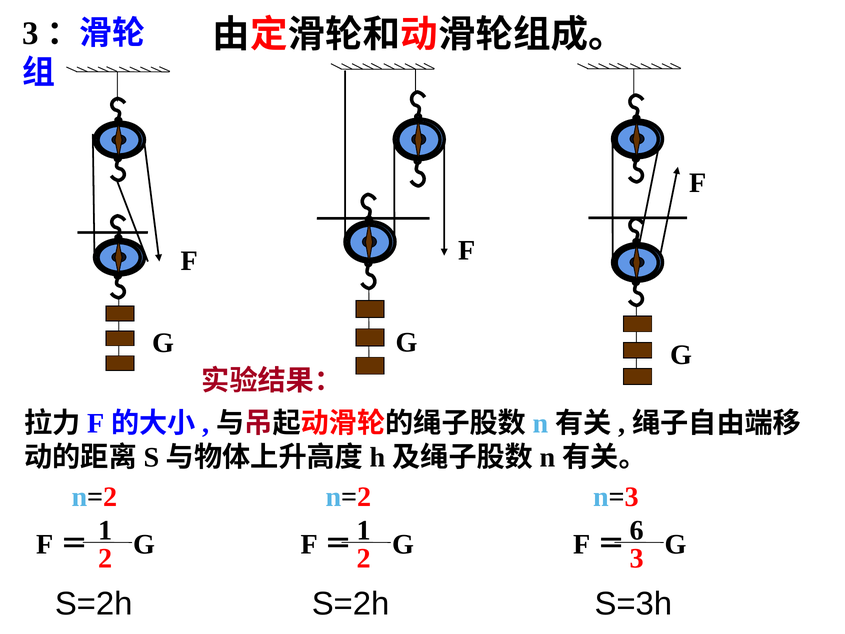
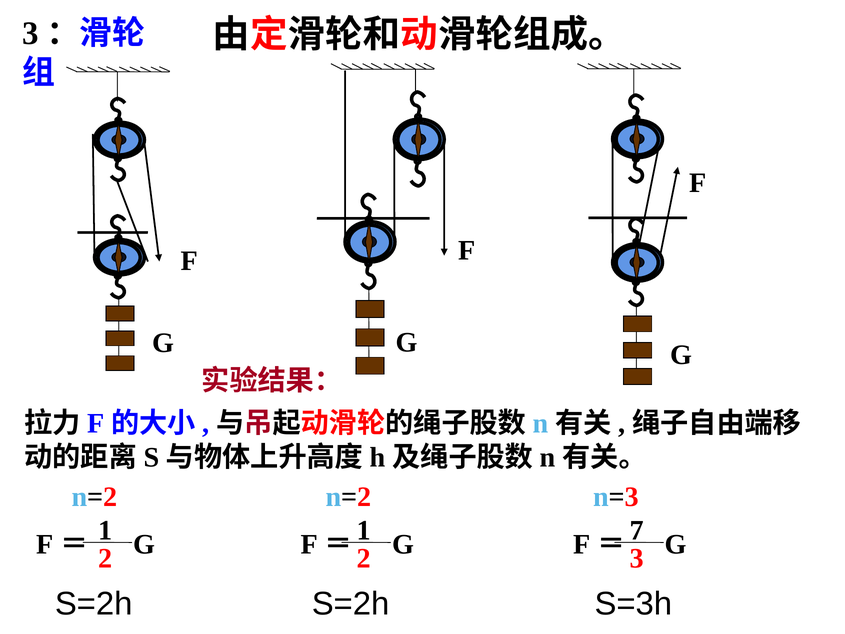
6: 6 -> 7 (637, 530)
